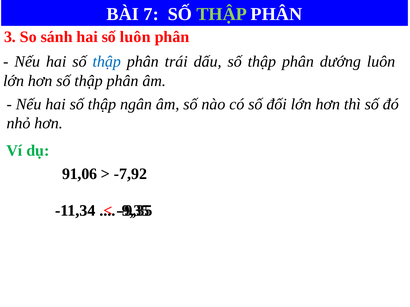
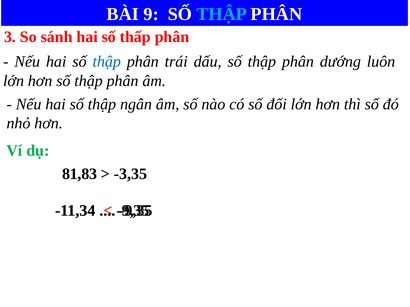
7: 7 -> 9 (151, 14)
THẬP colour: light green -> light blue (222, 14)
số luôn: luôn -> thấp (135, 37)
91,06: 91,06 -> 81,83 (80, 174)
-7,92: -7,92 -> -3,35 (131, 174)
